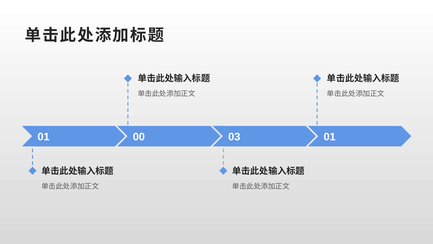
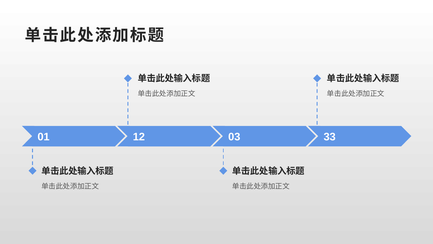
00: 00 -> 12 (139, 137)
03 01: 01 -> 33 (330, 137)
